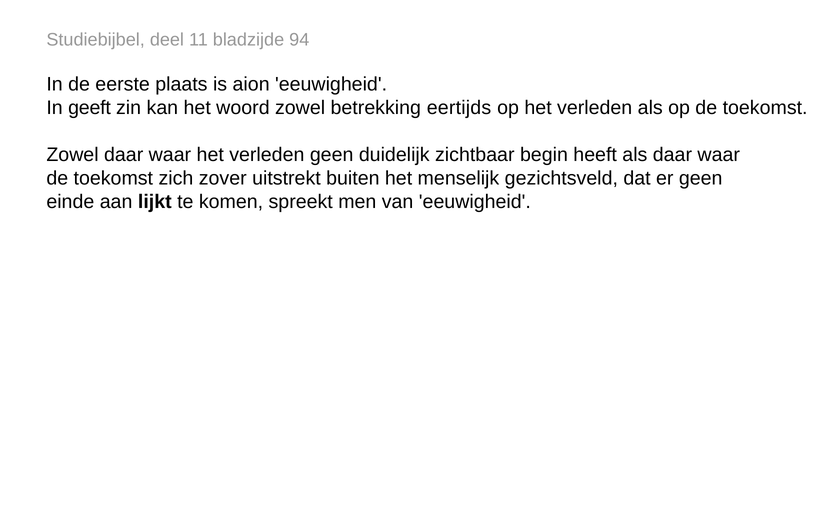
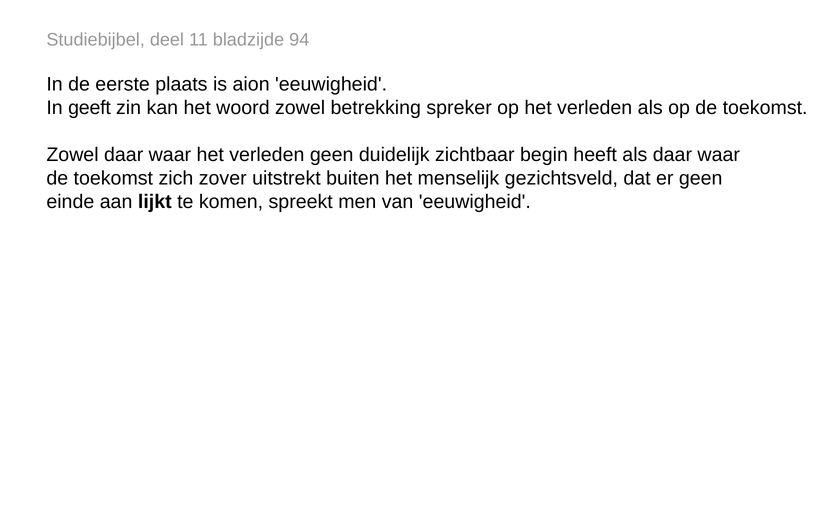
eertijds: eertijds -> spreker (459, 108)
